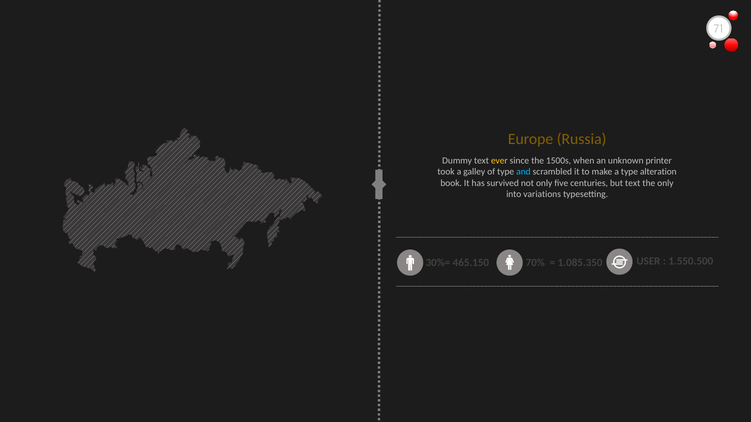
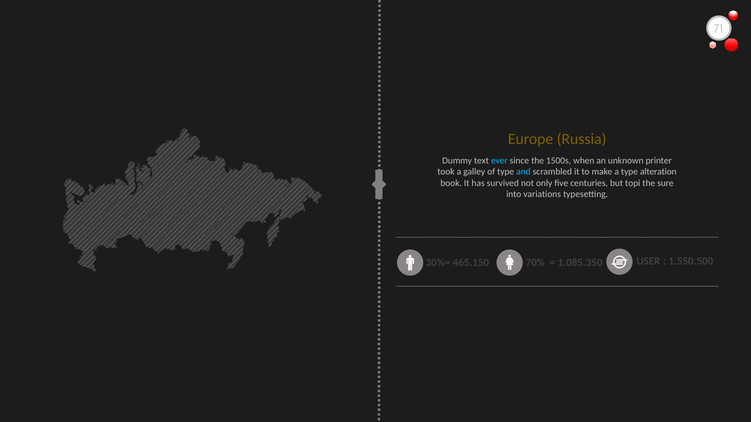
ever colour: yellow -> light blue (499, 161)
but text: text -> topi (633, 183)
the only: only -> sure (665, 183)
